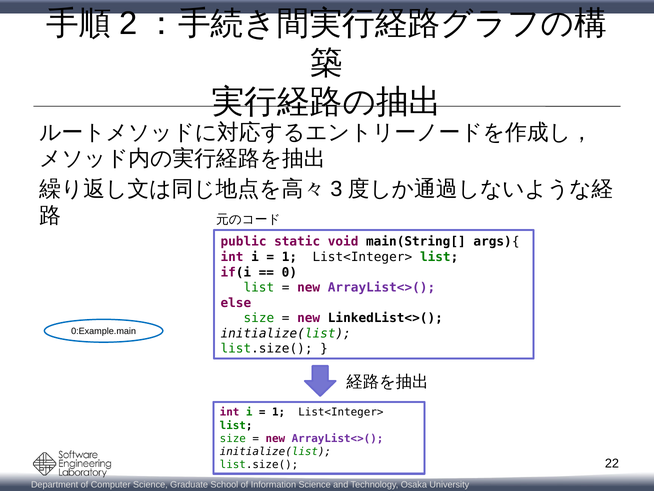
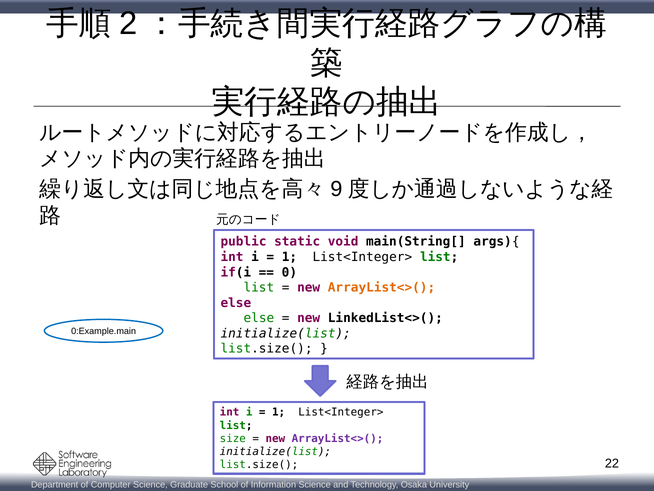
3: 3 -> 9 (336, 189)
ArrayList<>( colour: purple -> orange (382, 287)
size: size -> else (259, 318)
